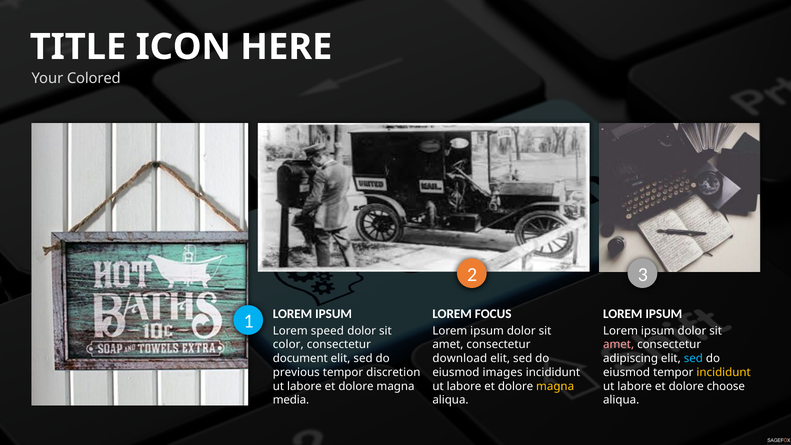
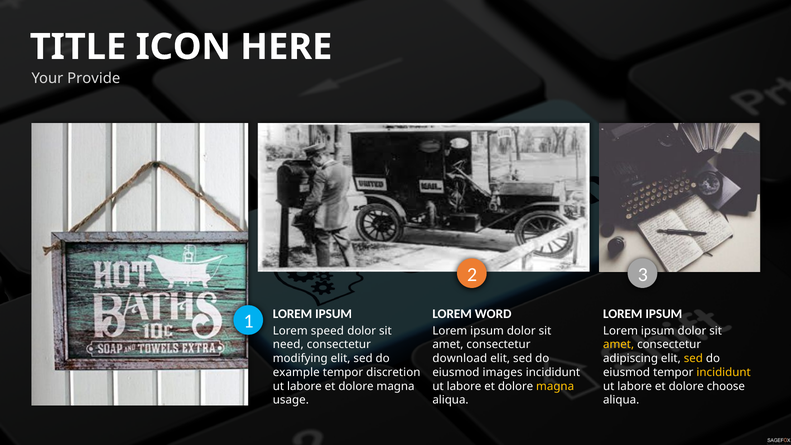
Colored: Colored -> Provide (94, 79)
FOCUS: FOCUS -> WORD (493, 314)
color: color -> need (288, 345)
amet colour: pink -> yellow (619, 345)
document: document -> modifying (300, 358)
sed colour: light blue -> yellow (693, 358)
previous: previous -> example (296, 372)
media: media -> usage (291, 400)
